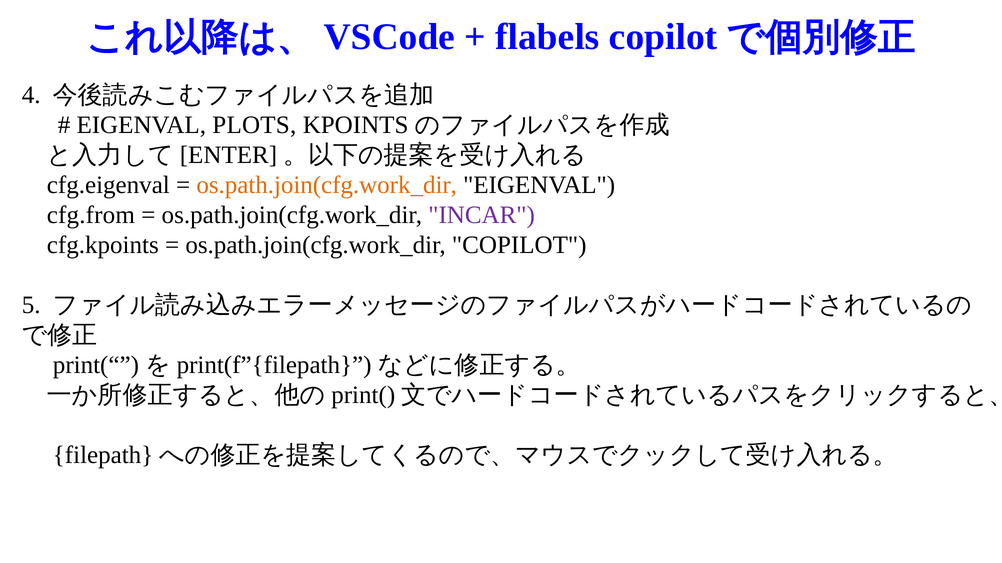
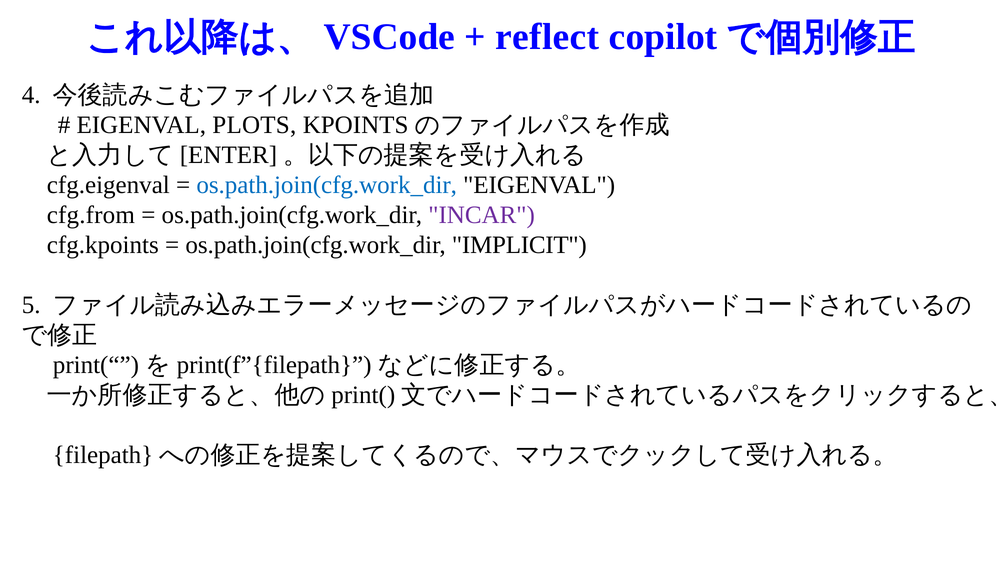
flabels: flabels -> reflect (547, 37)
os.path.join(cfg.work_dir colour: orange -> blue (327, 185)
os.path.join(cfg.work_dir COPILOT: COPILOT -> IMPLICIT (519, 245)
